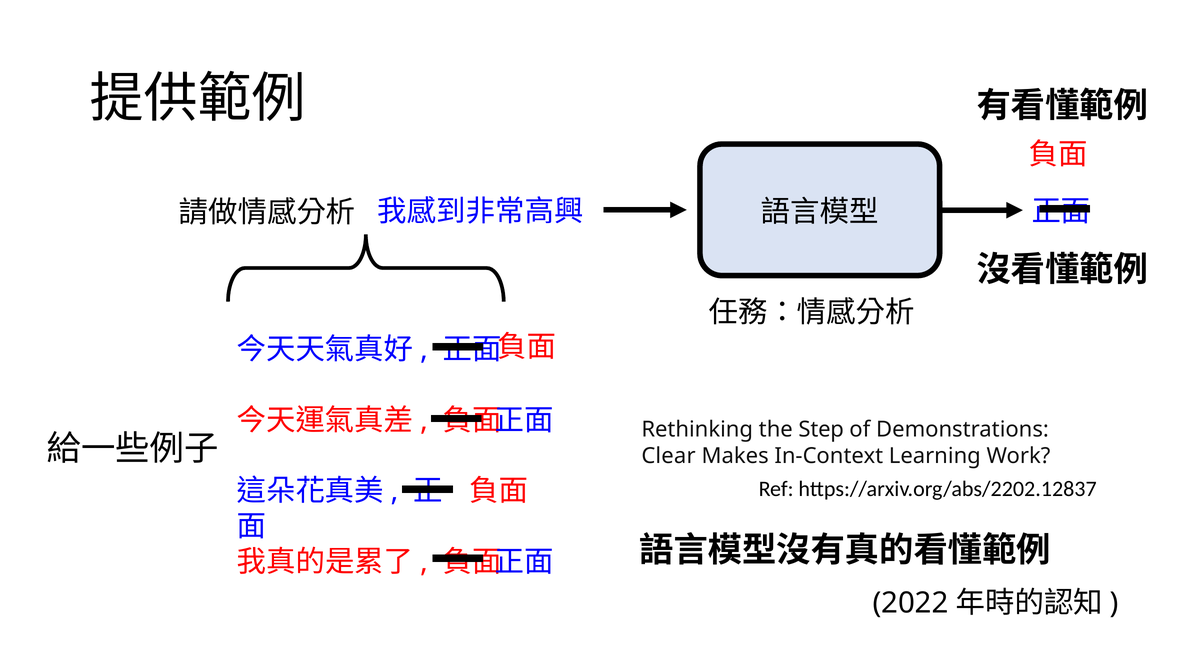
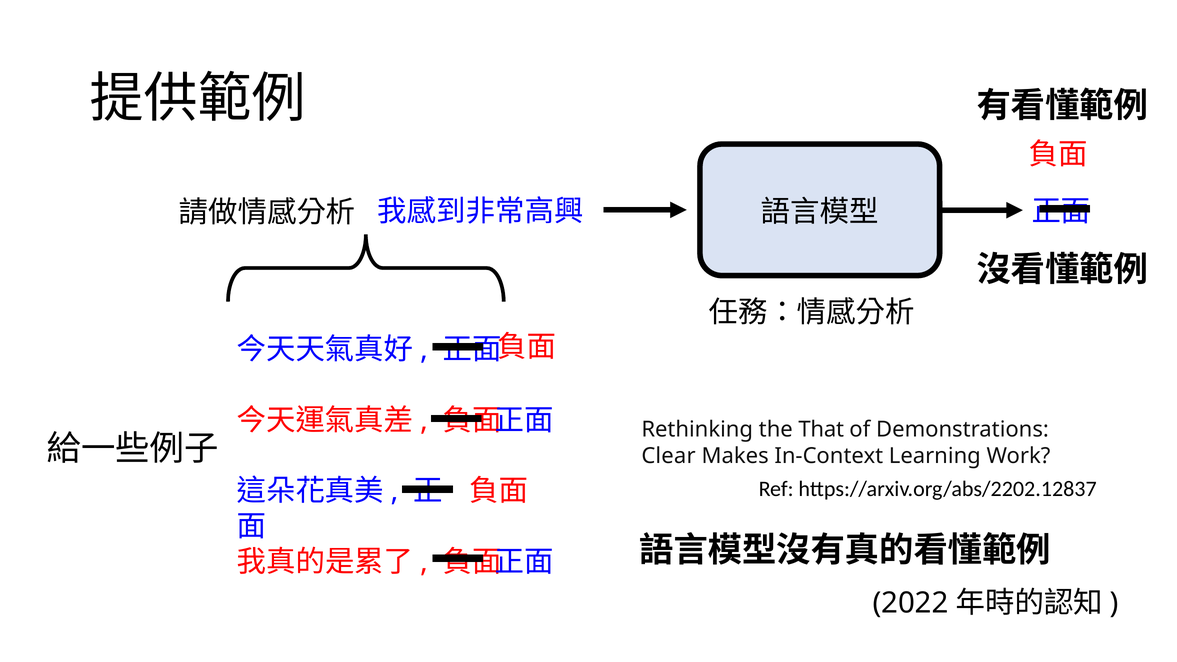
Step: Step -> That (821, 430)
